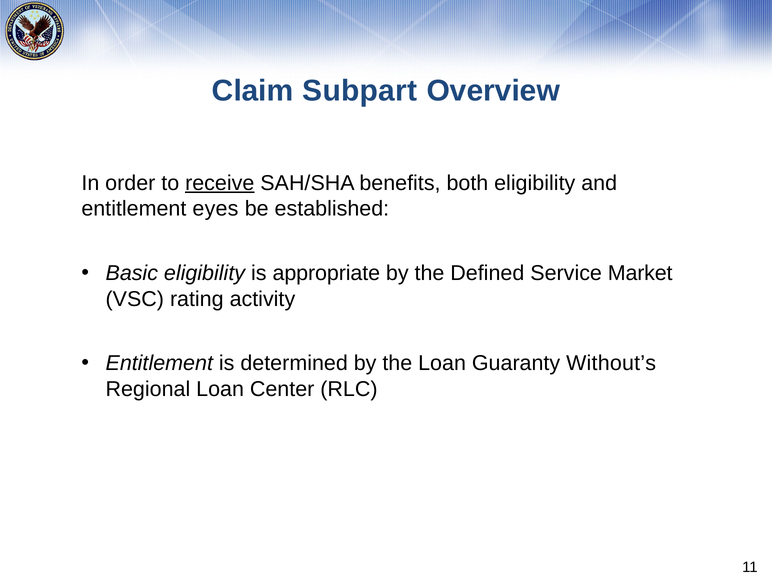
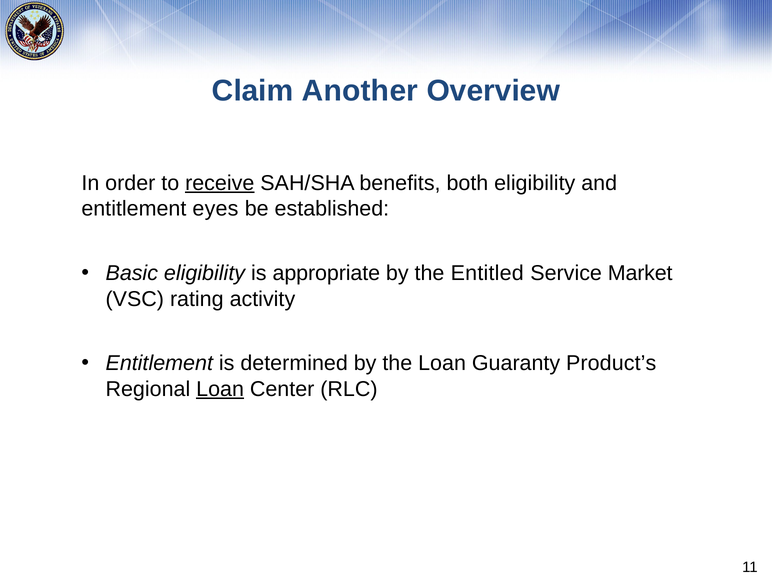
Subpart: Subpart -> Another (360, 91)
Defined: Defined -> Entitled (487, 273)
Without’s: Without’s -> Product’s (611, 363)
Loan underline: none -> present (220, 389)
